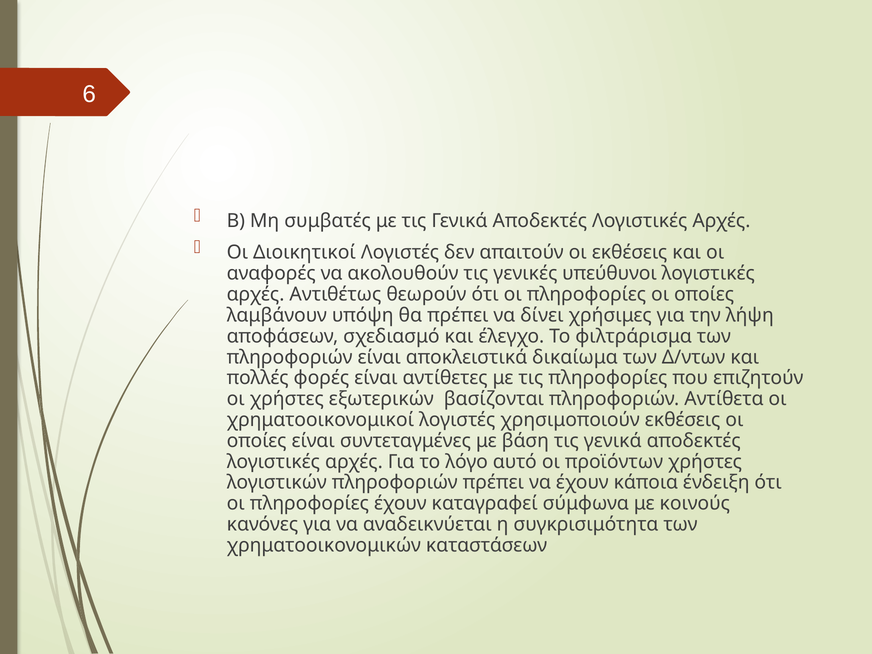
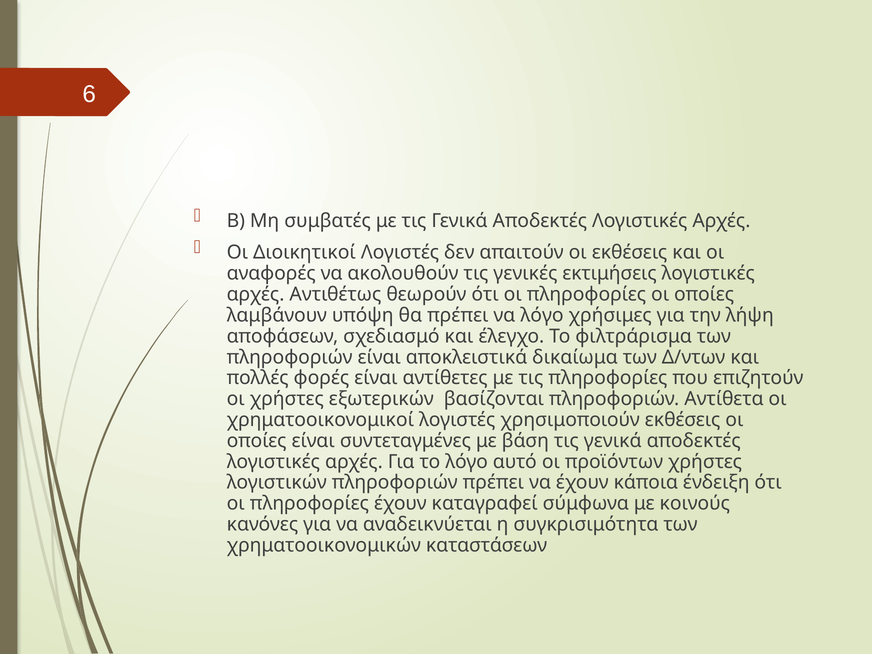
υπεύθυνοι: υπεύθυνοι -> εκτιμήσεις (610, 274)
να δίνει: δίνει -> λόγο (542, 315)
